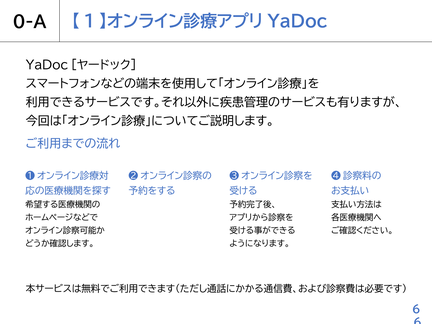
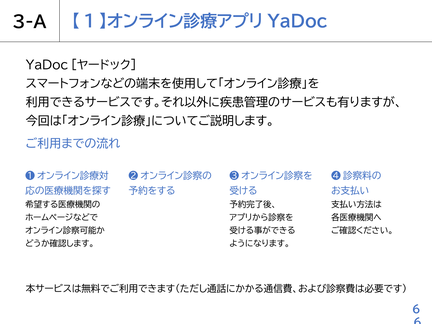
0-A: 0-A -> 3-A (30, 22)
